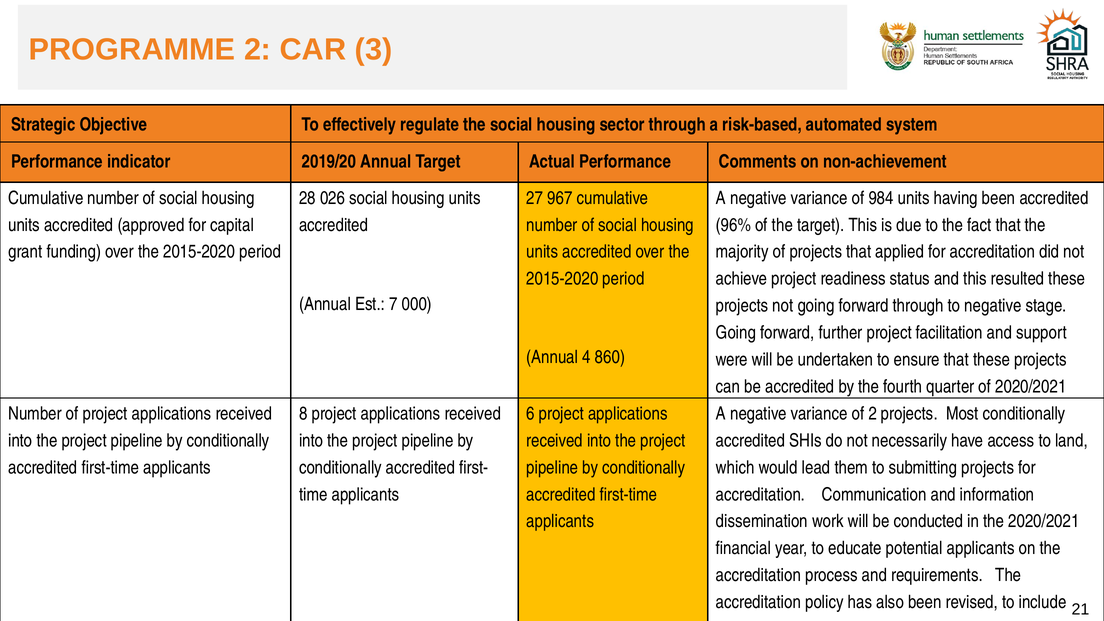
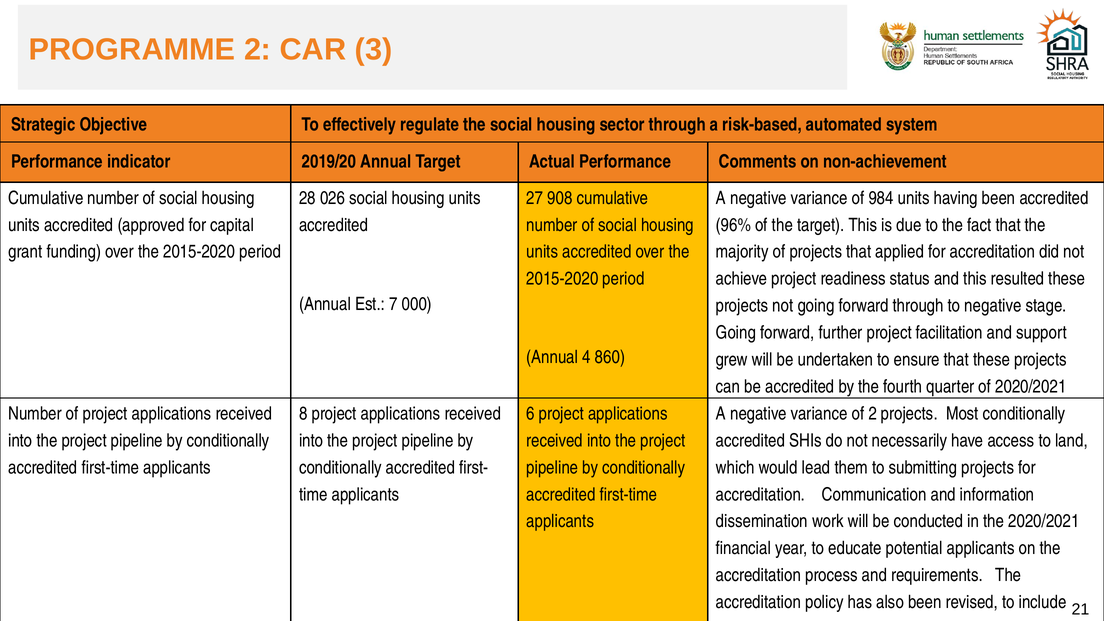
967: 967 -> 908 (560, 198)
were: were -> grew (732, 360)
